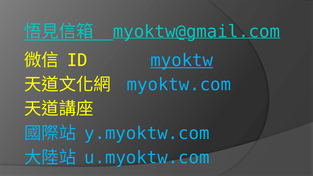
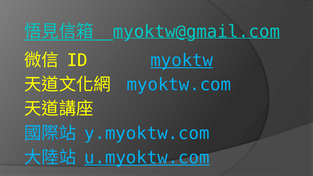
u.myoktw.com underline: none -> present (147, 158)
